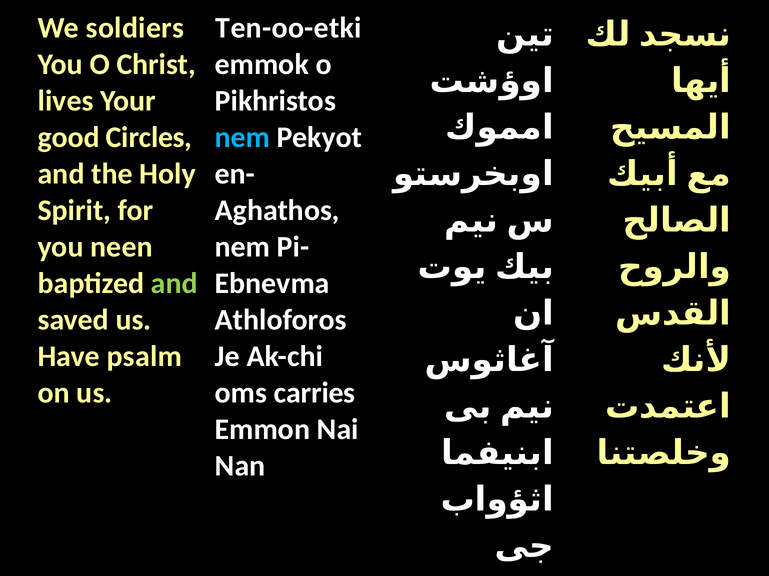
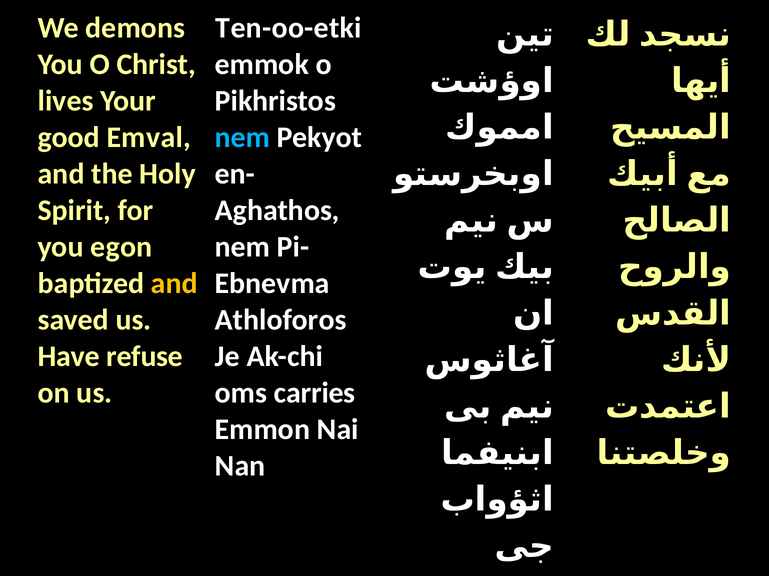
soldiers: soldiers -> demons (135, 28)
Circles: Circles -> Emval (149, 138)
neen: neen -> egon (121, 247)
and colour: light green -> yellow (174, 284)
psalm: psalm -> refuse (145, 357)
